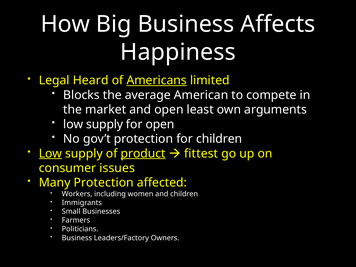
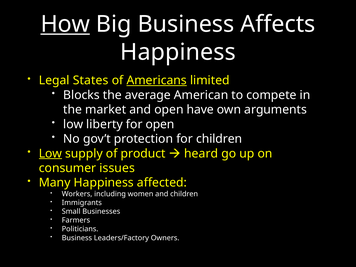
How underline: none -> present (65, 24)
Heard: Heard -> States (91, 80)
least: least -> have (200, 110)
supply: supply -> liberty (105, 124)
product underline: present -> none (143, 153)
fittest: fittest -> heard (201, 153)
Many Protection: Protection -> Happiness (104, 183)
